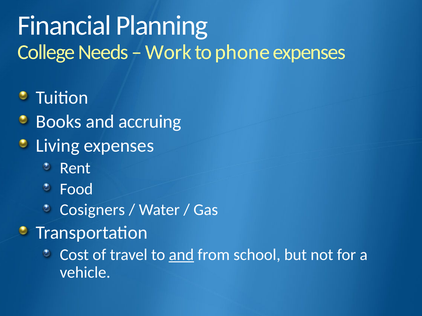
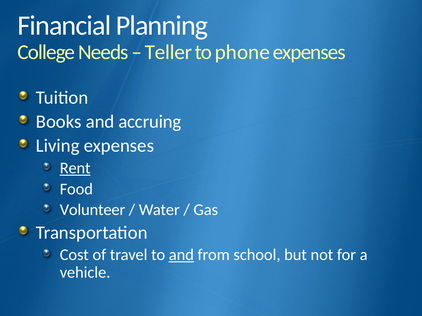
Work: Work -> Teller (169, 52)
Rent underline: none -> present (75, 168)
Cosigners: Cosigners -> Volunteer (93, 210)
